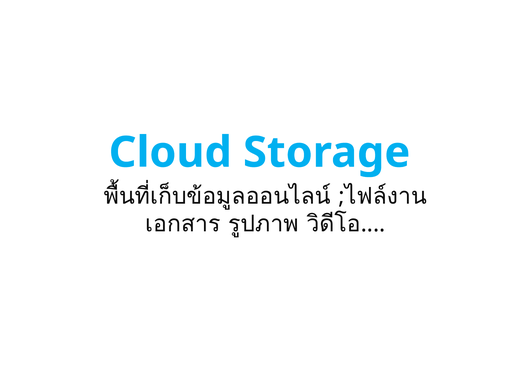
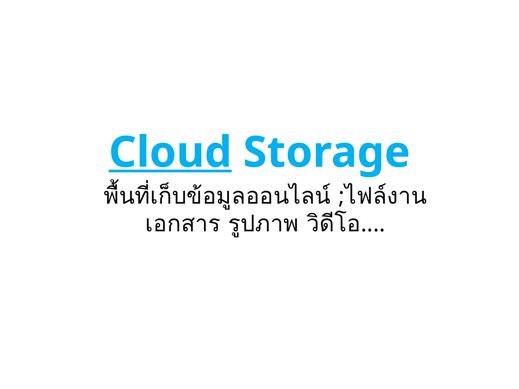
Cloud underline: none -> present (170, 153)
